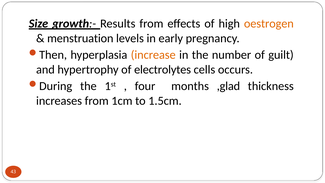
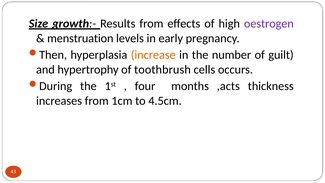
oestrogen colour: orange -> purple (269, 24)
electrolytes: electrolytes -> toothbrush (162, 69)
,glad: ,glad -> ,acts (228, 86)
1.5cm: 1.5cm -> 4.5cm (165, 101)
